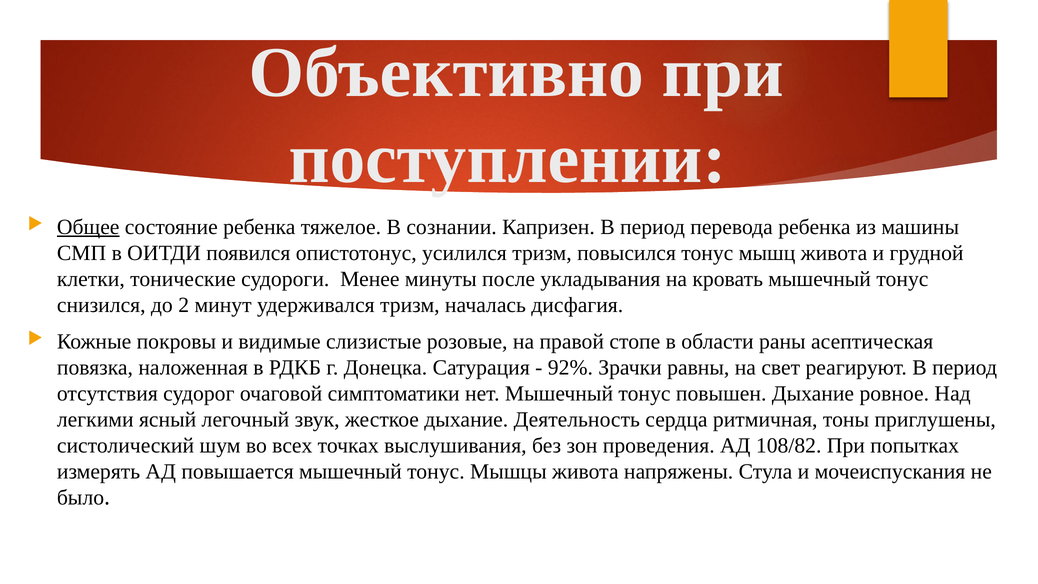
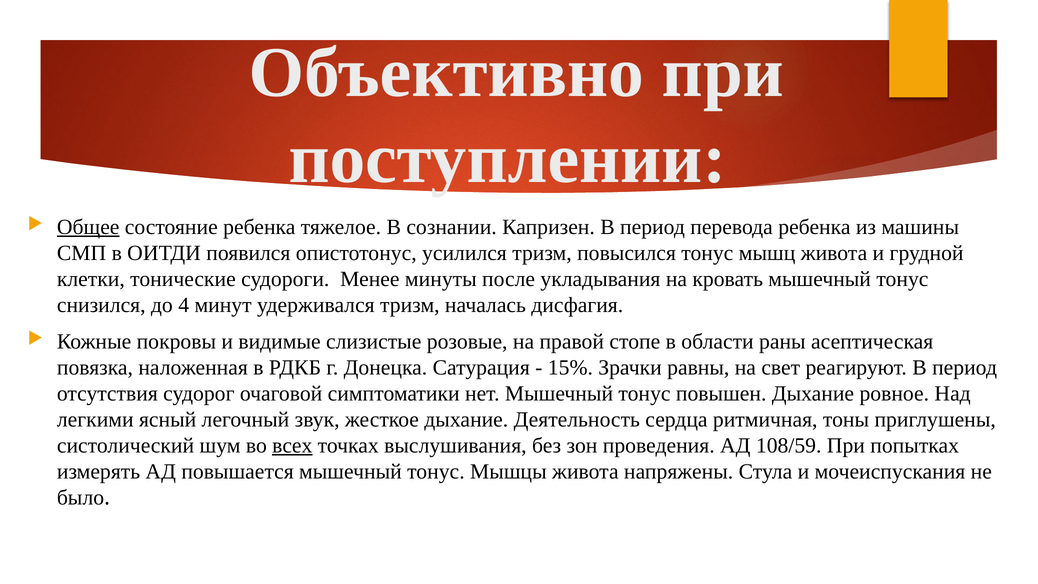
2: 2 -> 4 (184, 305)
92%: 92% -> 15% (570, 368)
всех underline: none -> present (292, 445)
108/82: 108/82 -> 108/59 (789, 445)
